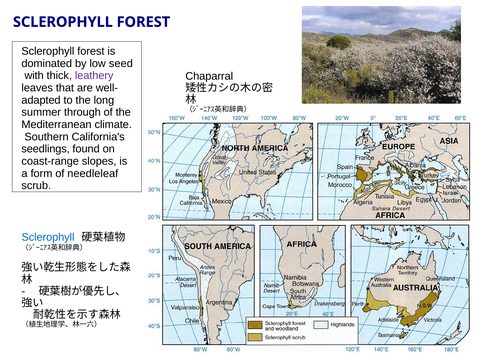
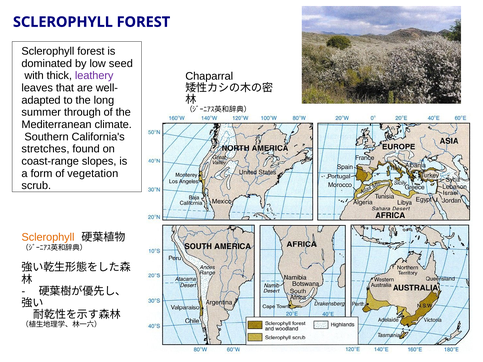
seedlings: seedlings -> stretches (45, 149)
needleleaf: needleleaf -> vegetation (93, 173)
Sclerophyll colour: blue -> orange (48, 237)
